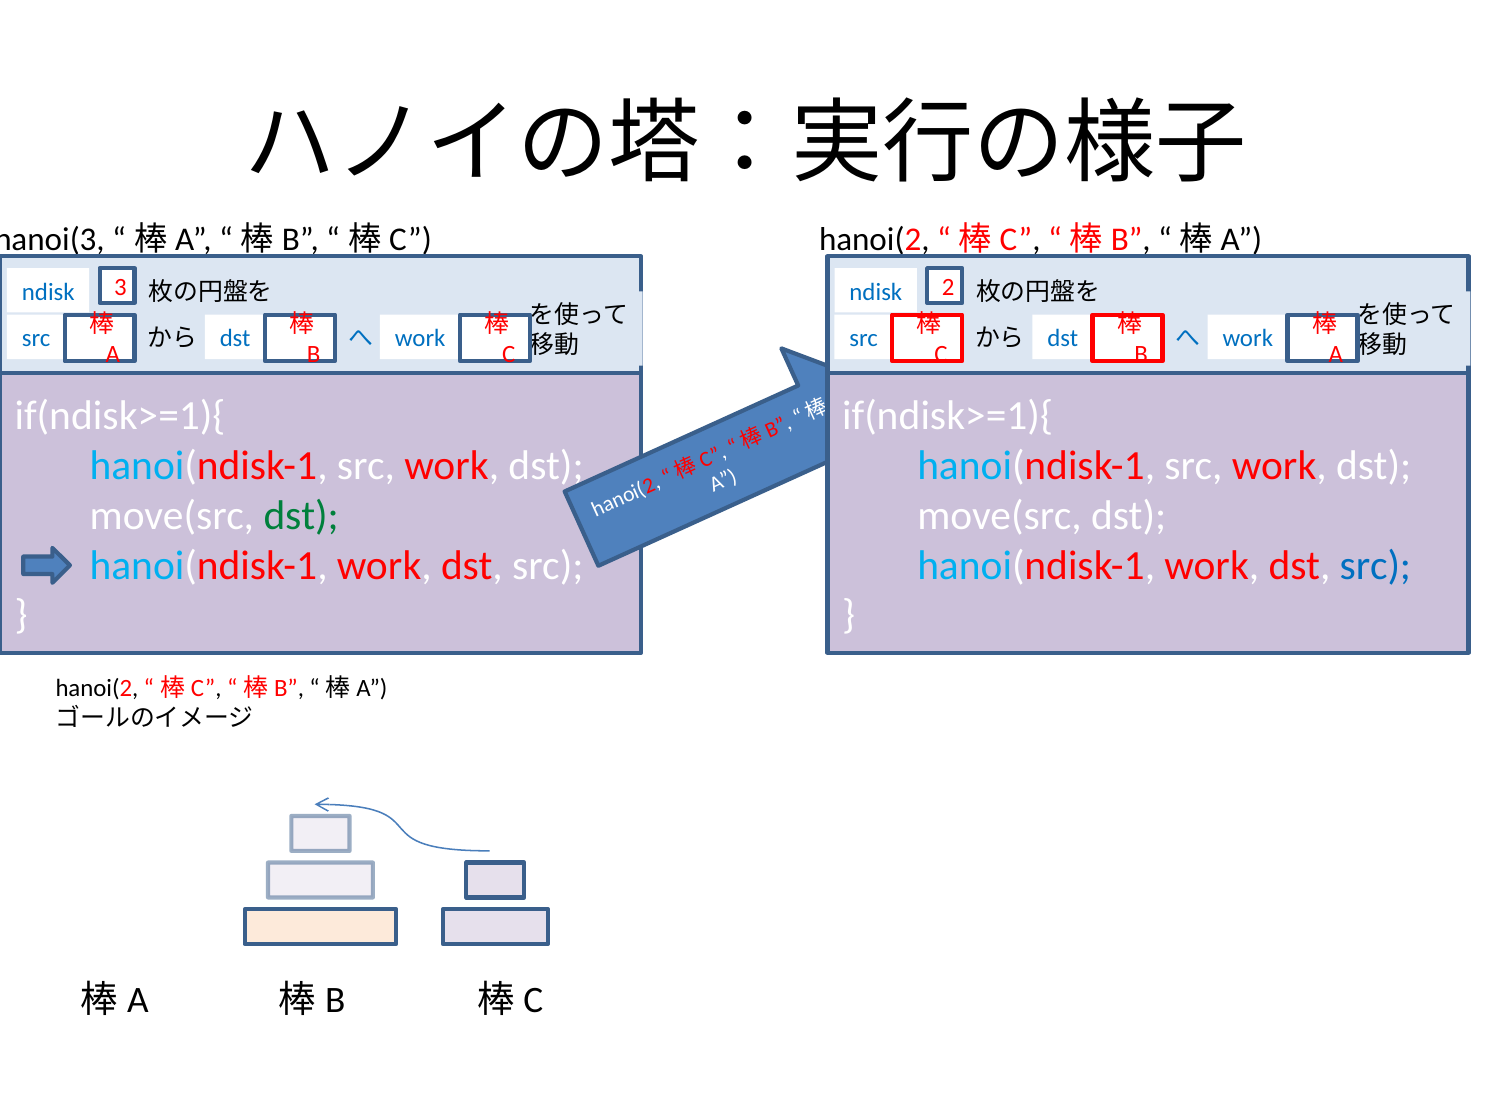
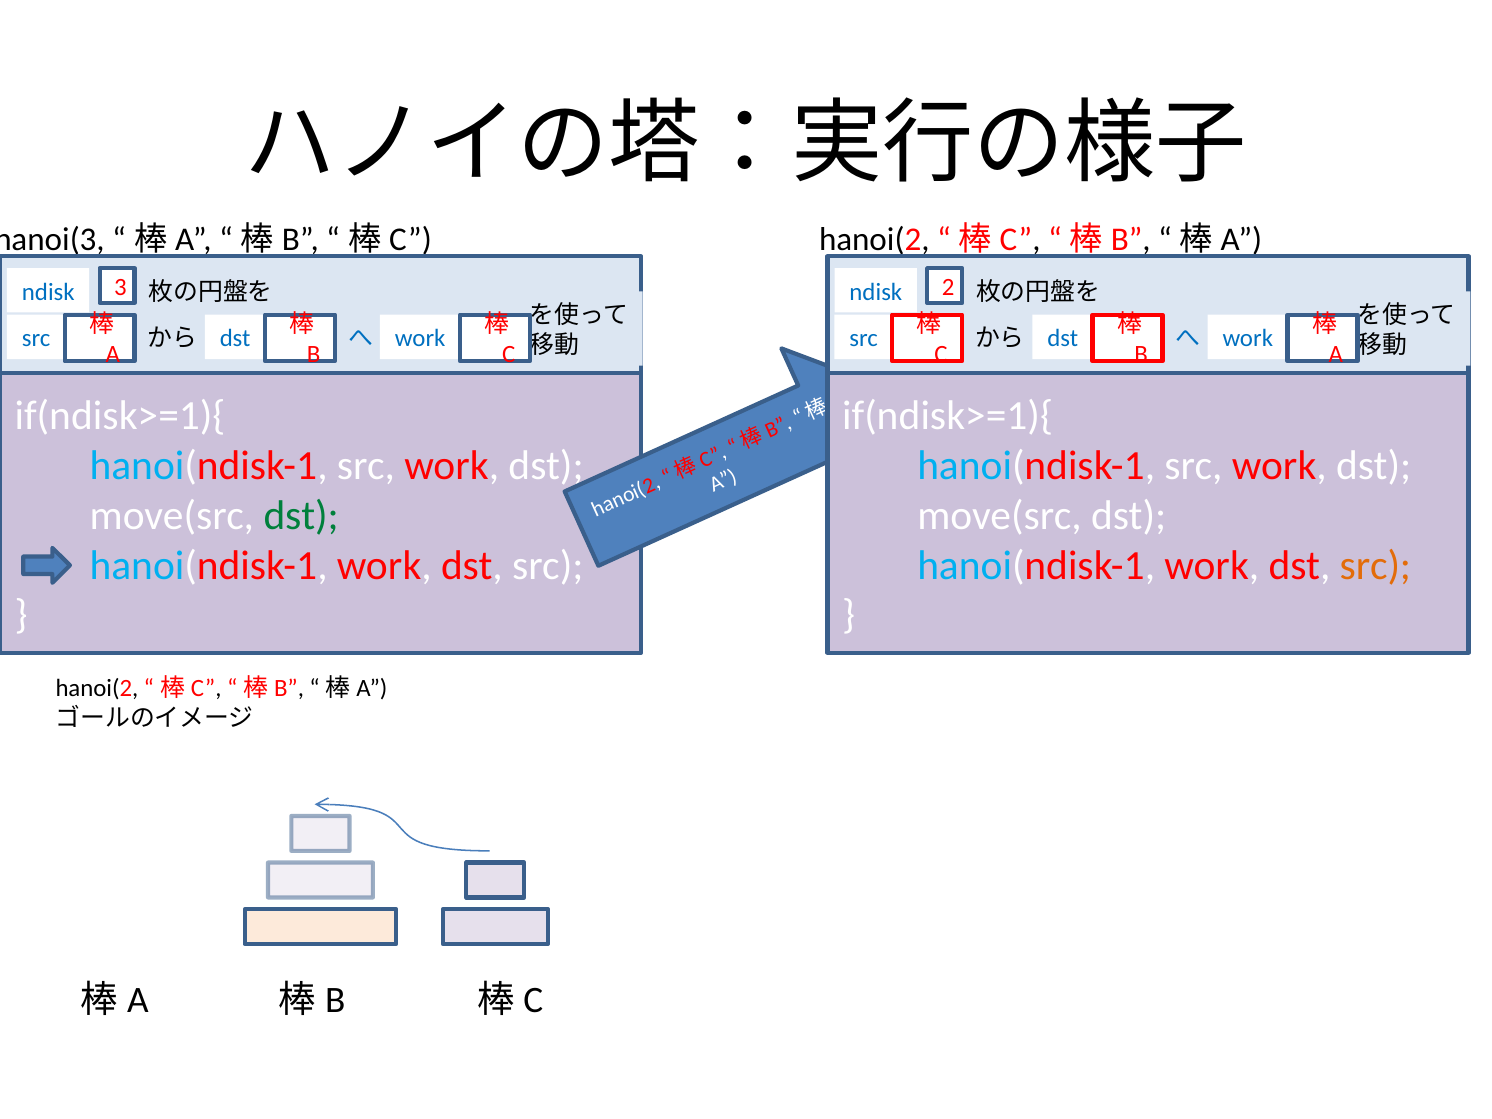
src colour: blue -> orange (1375, 566)
